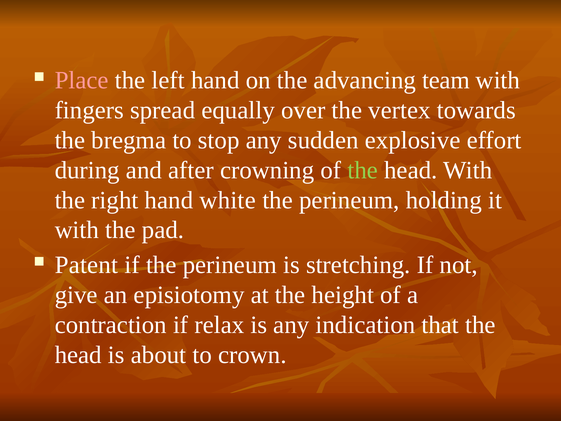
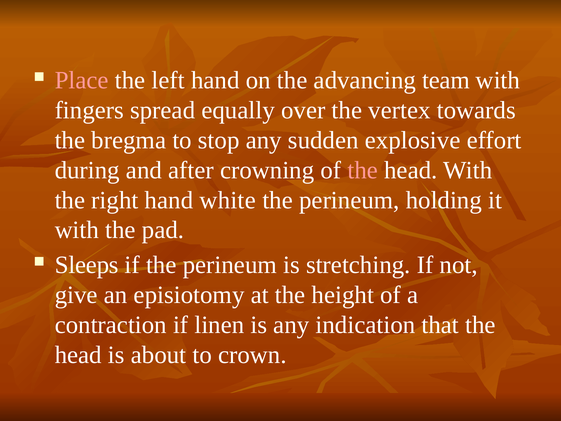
the colour: light green -> pink (363, 170)
Patent: Patent -> Sleeps (87, 265)
relax: relax -> linen (219, 325)
